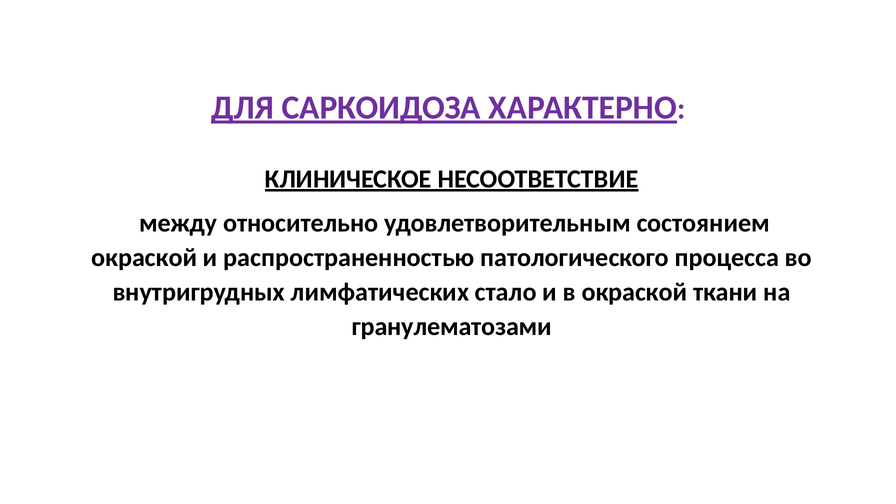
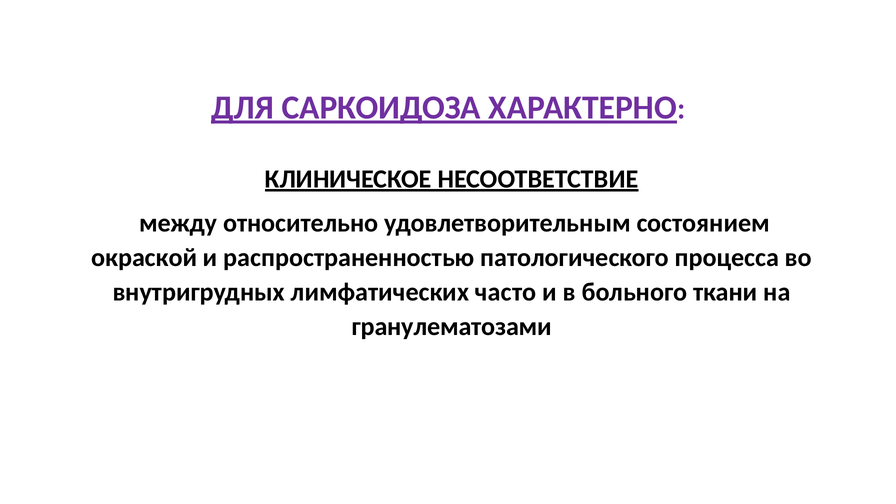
стало: стало -> часто (506, 292)
в окраской: окраской -> больного (634, 292)
